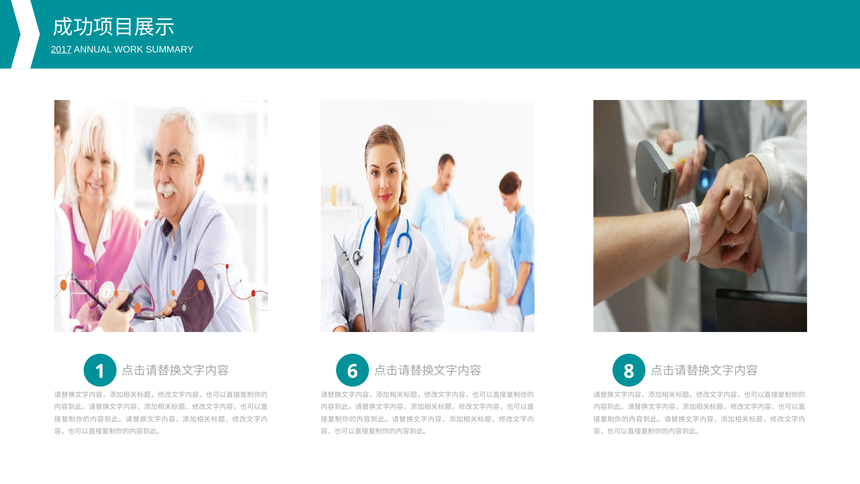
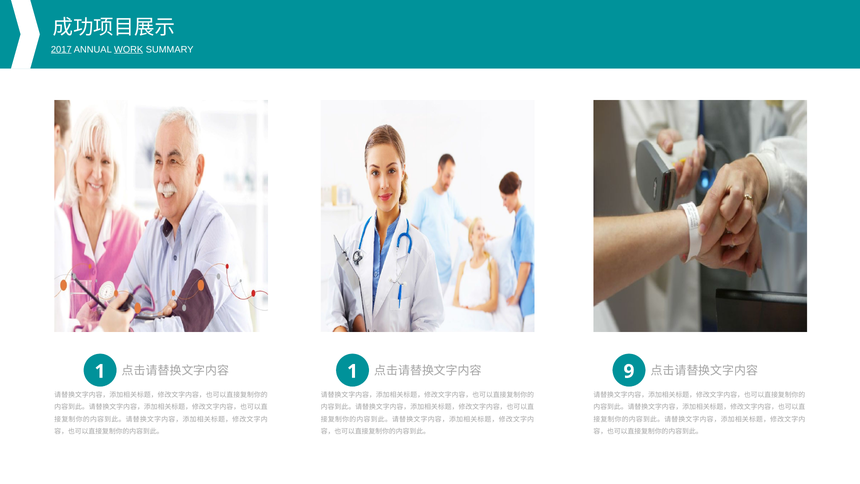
WORK underline: none -> present (129, 49)
6: 6 -> 1 (353, 371)
8: 8 -> 9 (629, 371)
